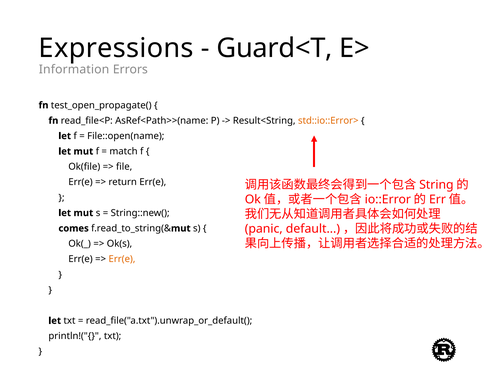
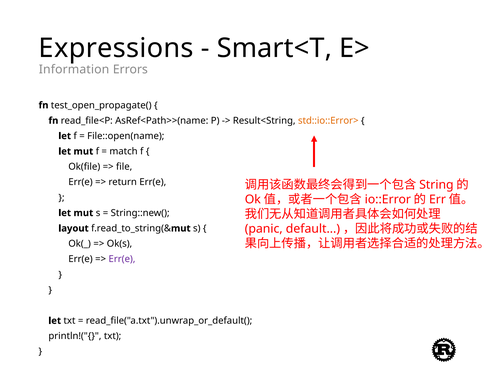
Guard<T: Guard<T -> Smart<T (274, 48)
comes: comes -> layout (74, 229)
Err(e colour: orange -> purple (122, 260)
